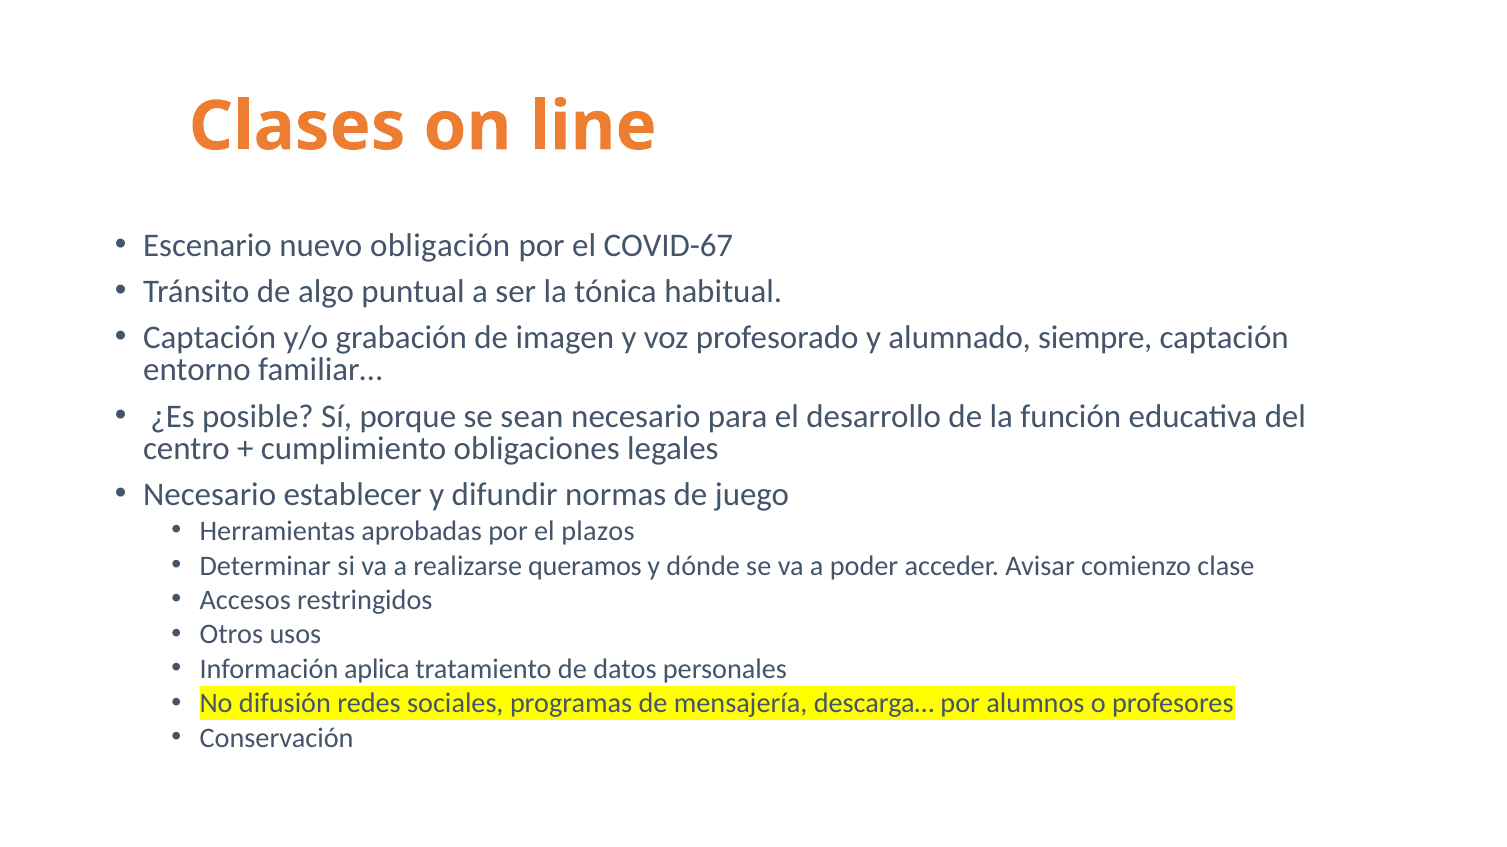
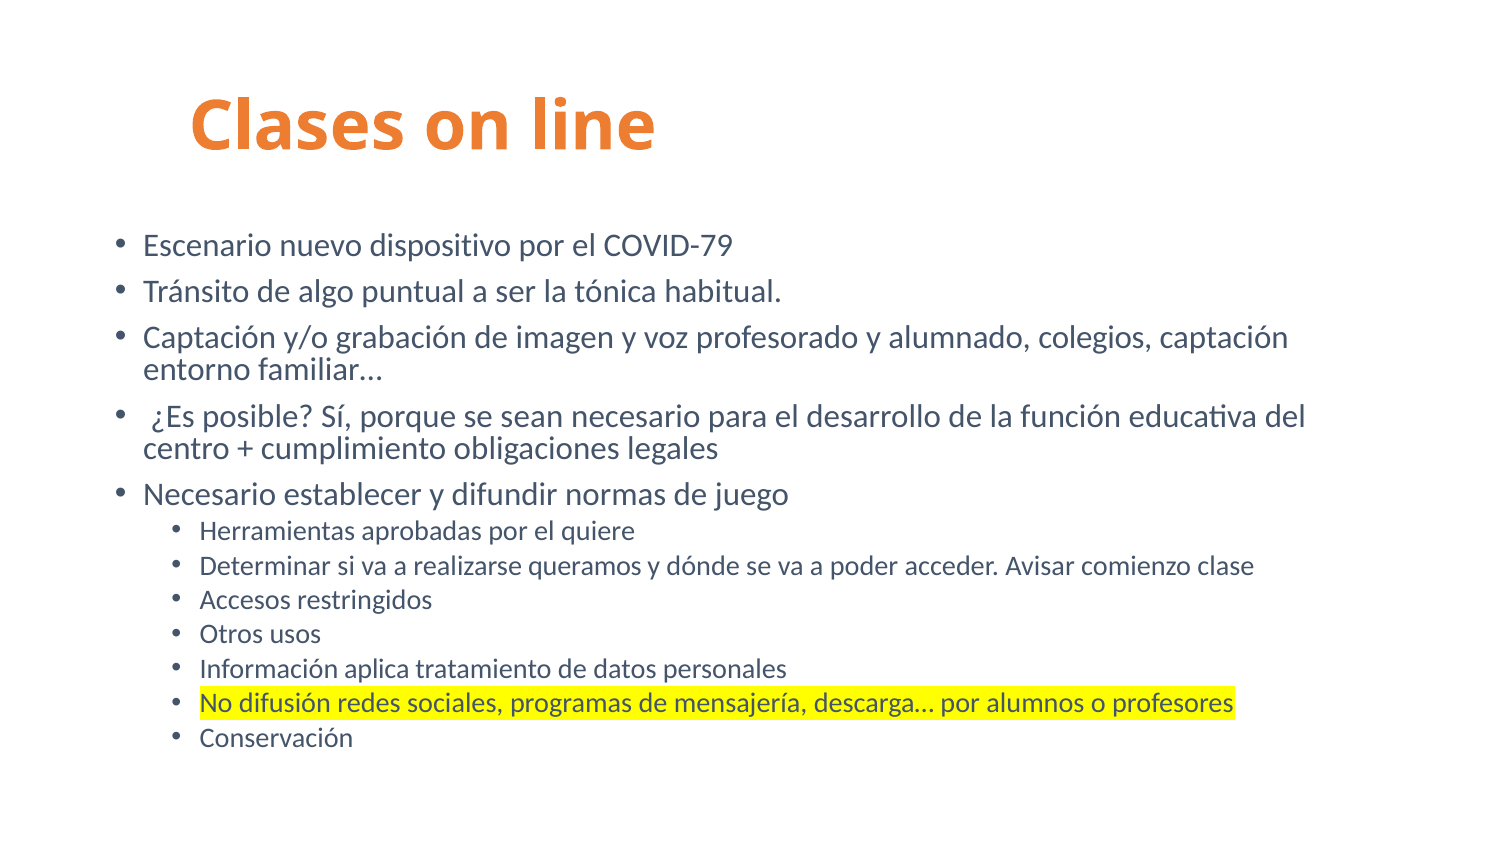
obligación: obligación -> dispositivo (440, 246)
COVID-67: COVID-67 -> COVID-79 (668, 246)
siempre: siempre -> colegios (1095, 338)
plazos: plazos -> quiere (598, 532)
